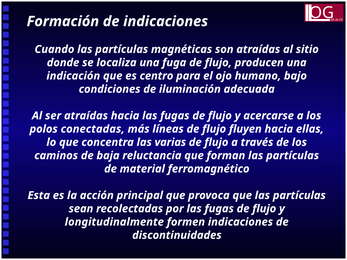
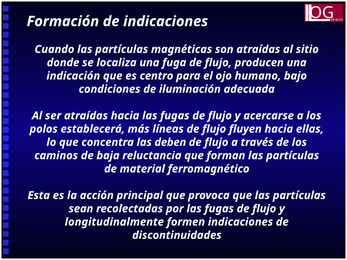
conectadas: conectadas -> establecerá (93, 129)
varias: varias -> deben (170, 142)
